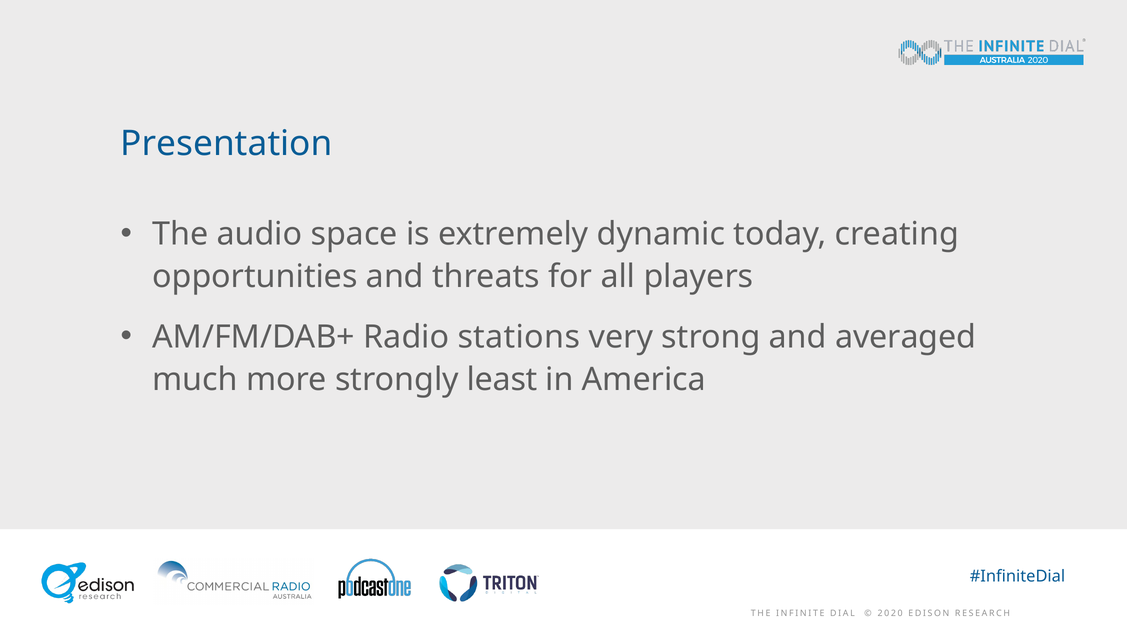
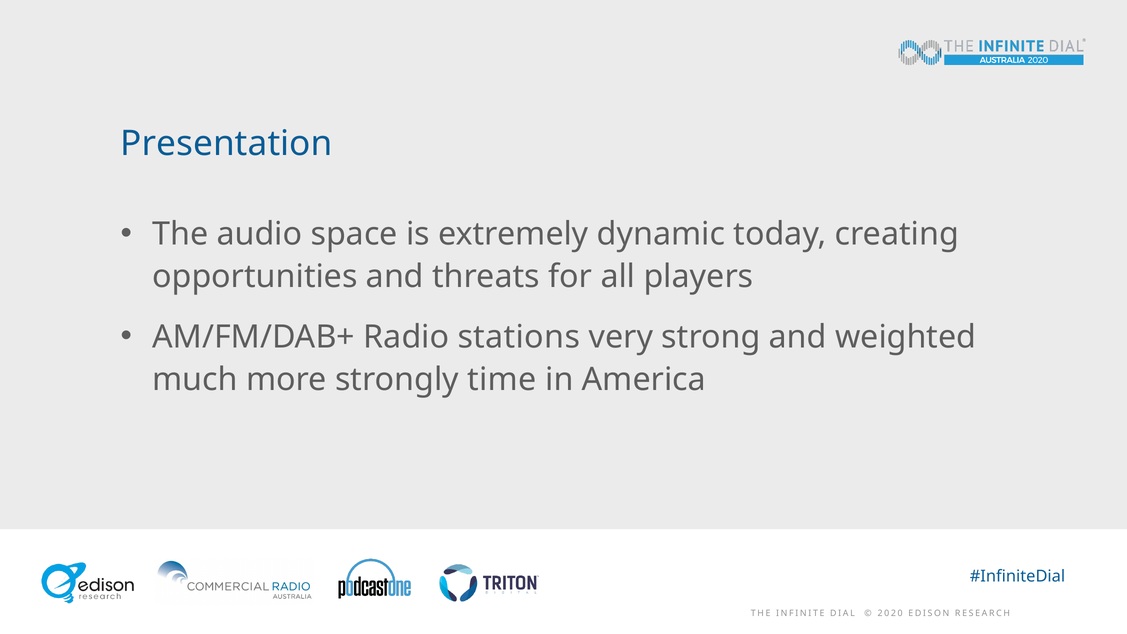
averaged: averaged -> weighted (906, 337)
least: least -> time (502, 379)
